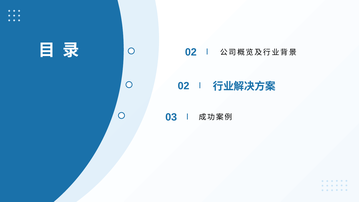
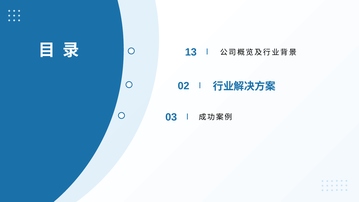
02: 02 -> 13 (191, 52)
